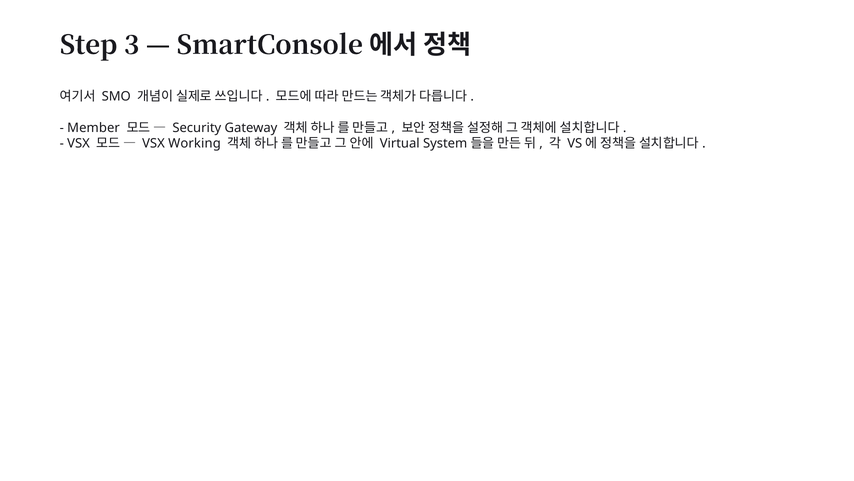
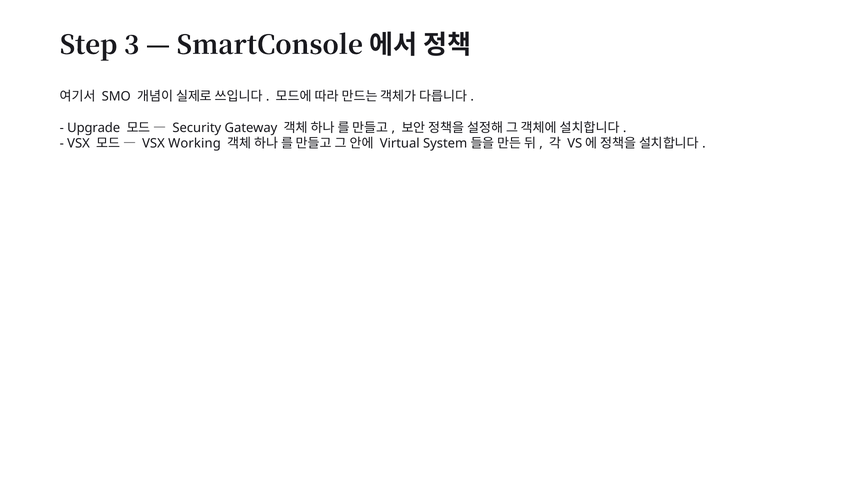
Member: Member -> Upgrade (94, 128)
